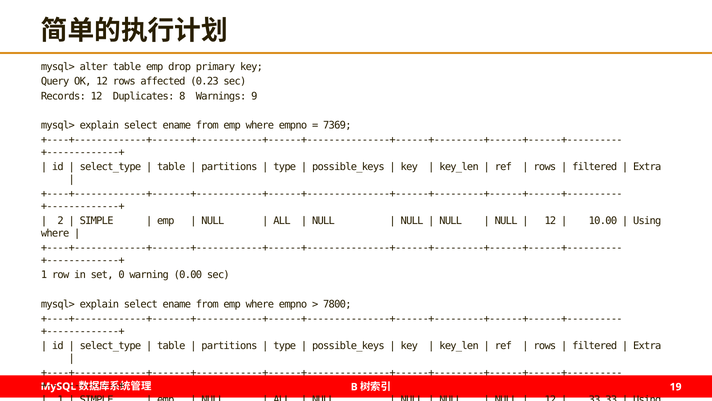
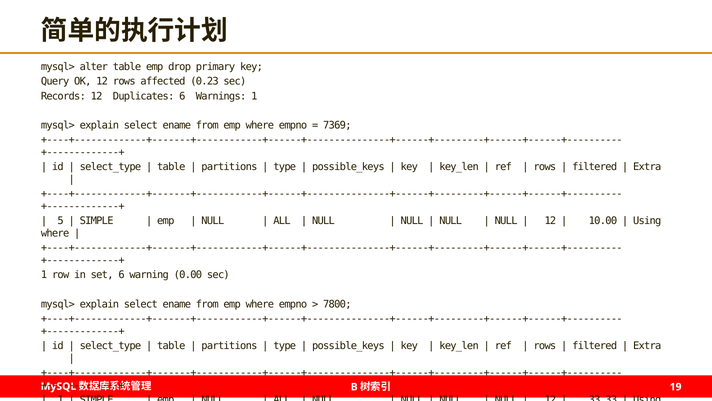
Duplicates 8: 8 -> 6 (182, 96)
Warnings 9: 9 -> 1 (254, 96)
2: 2 -> 5 (61, 221)
set 0: 0 -> 6 (122, 275)
